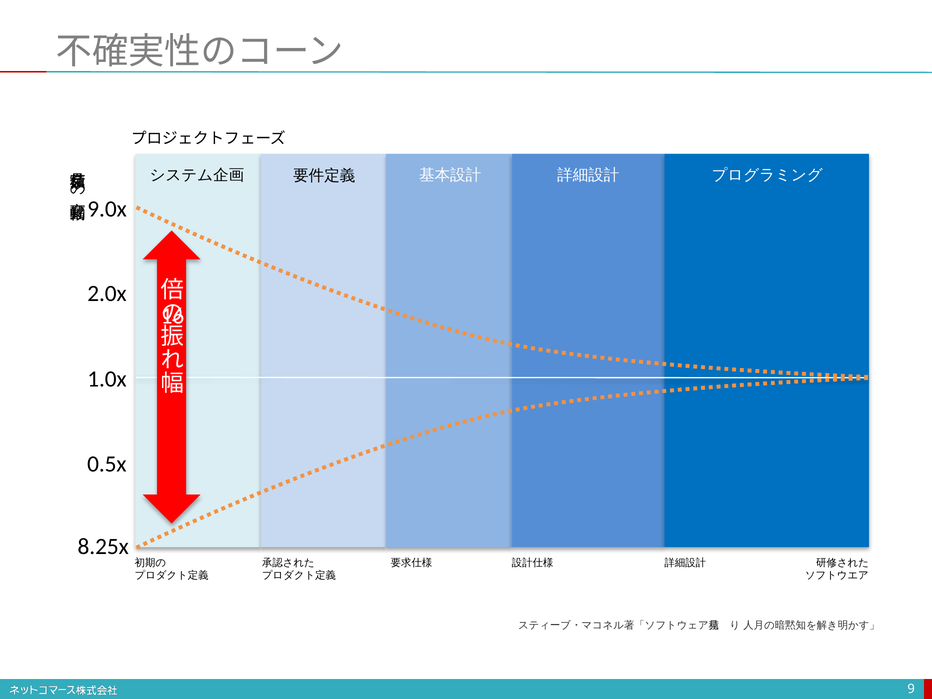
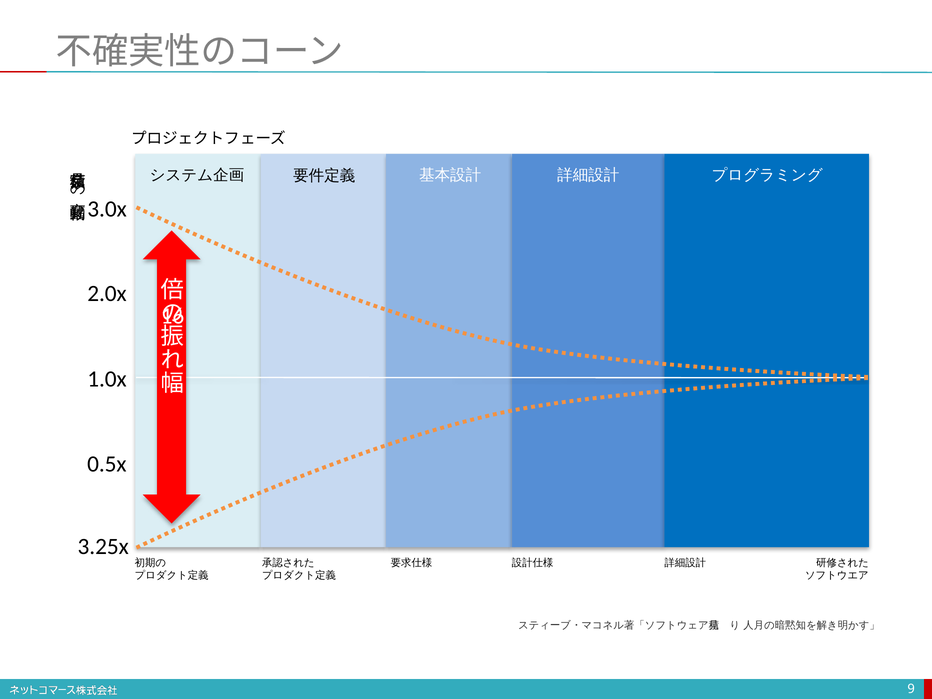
9.0x: 9.0x -> 3.0x (107, 209)
8.25x: 8.25x -> 3.25x (103, 547)
